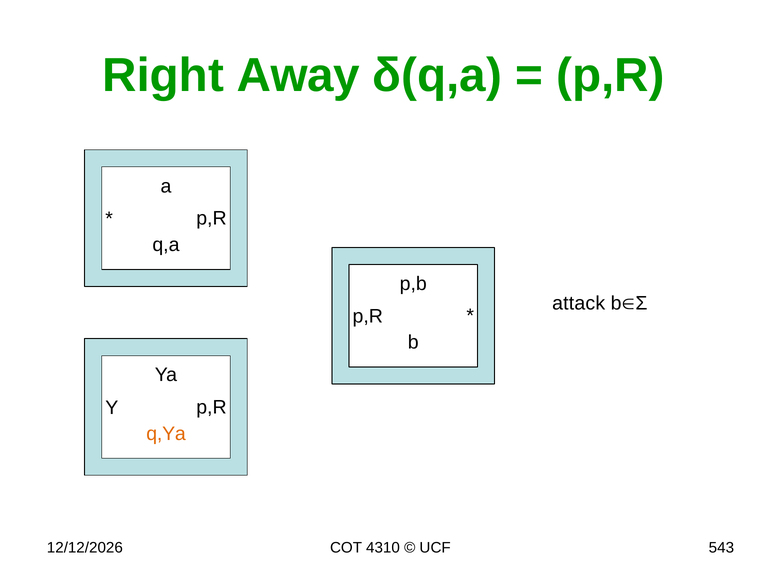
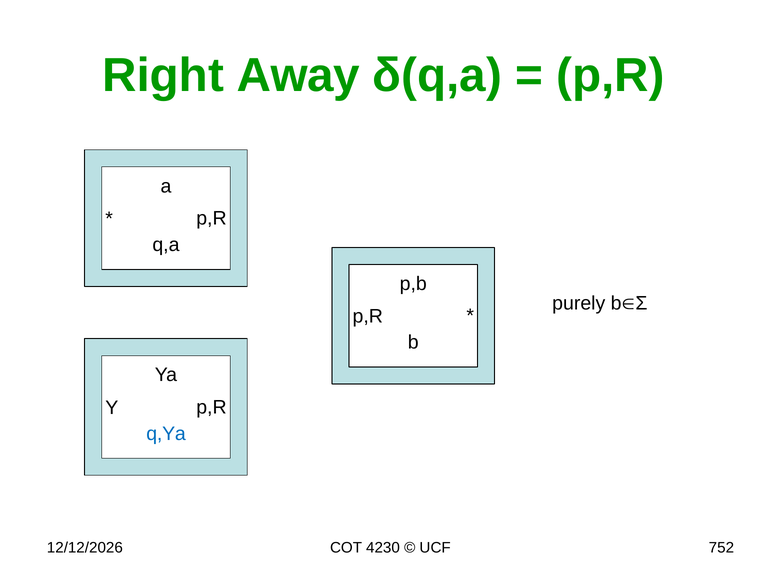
attack: attack -> purely (579, 303)
q,Ya colour: orange -> blue (166, 433)
4310: 4310 -> 4230 (383, 547)
543: 543 -> 752 (721, 547)
